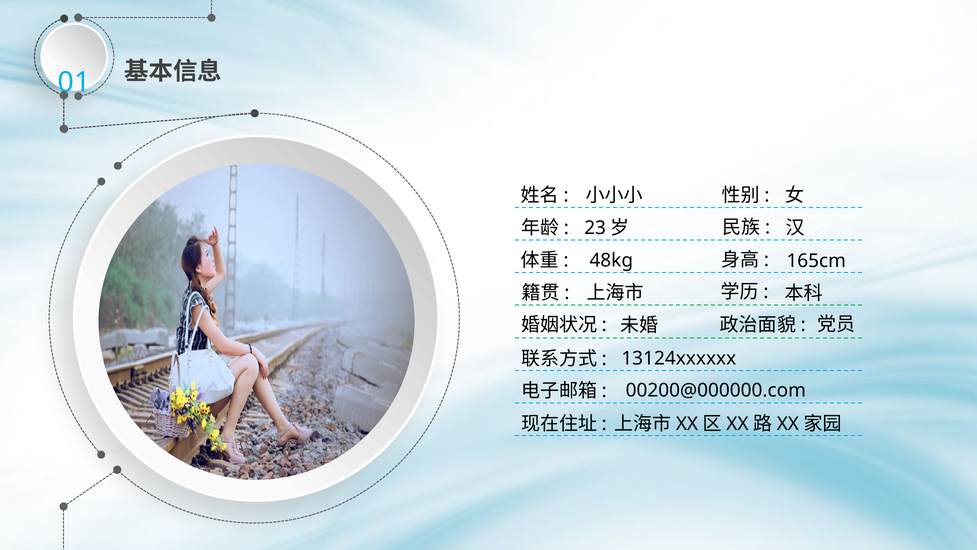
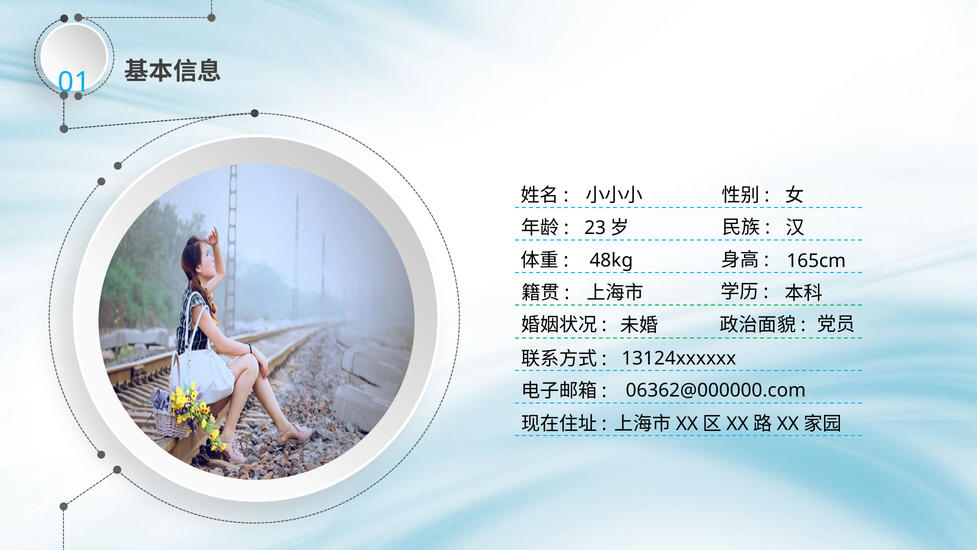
00200@000000.com: 00200@000000.com -> 06362@000000.com (716, 390)
